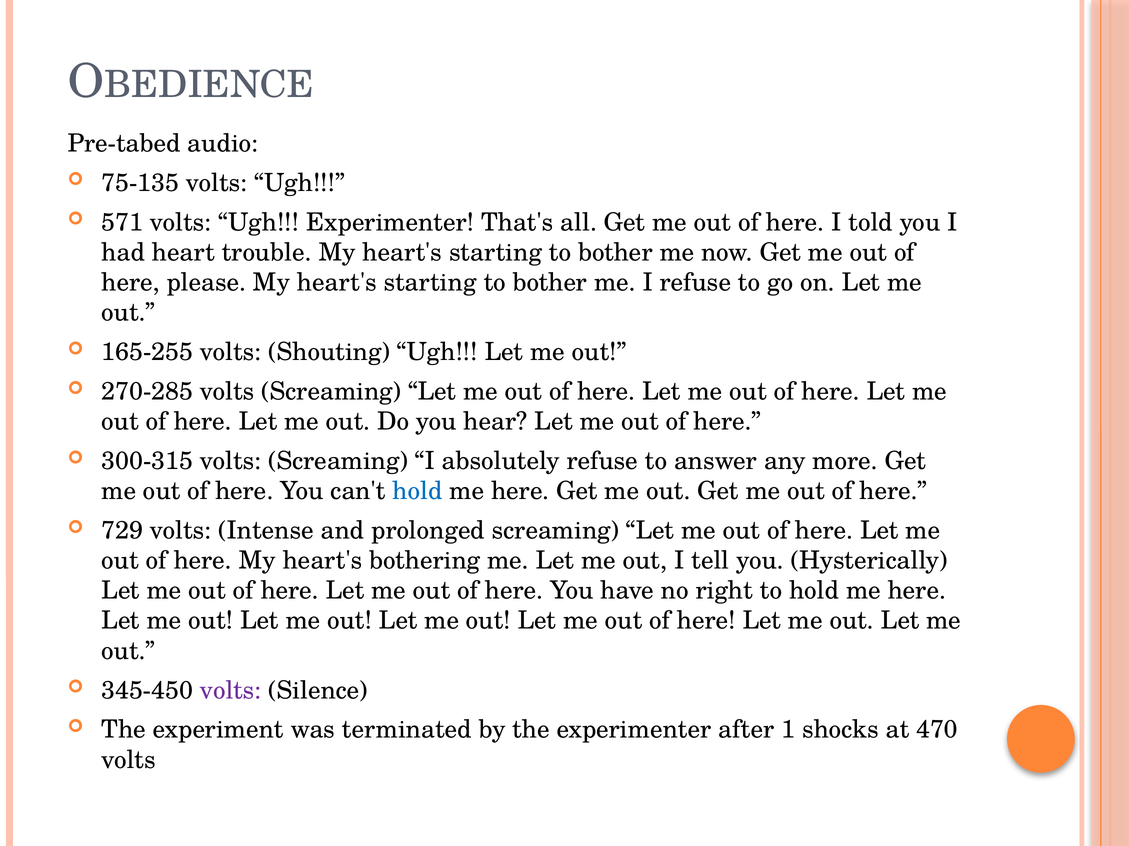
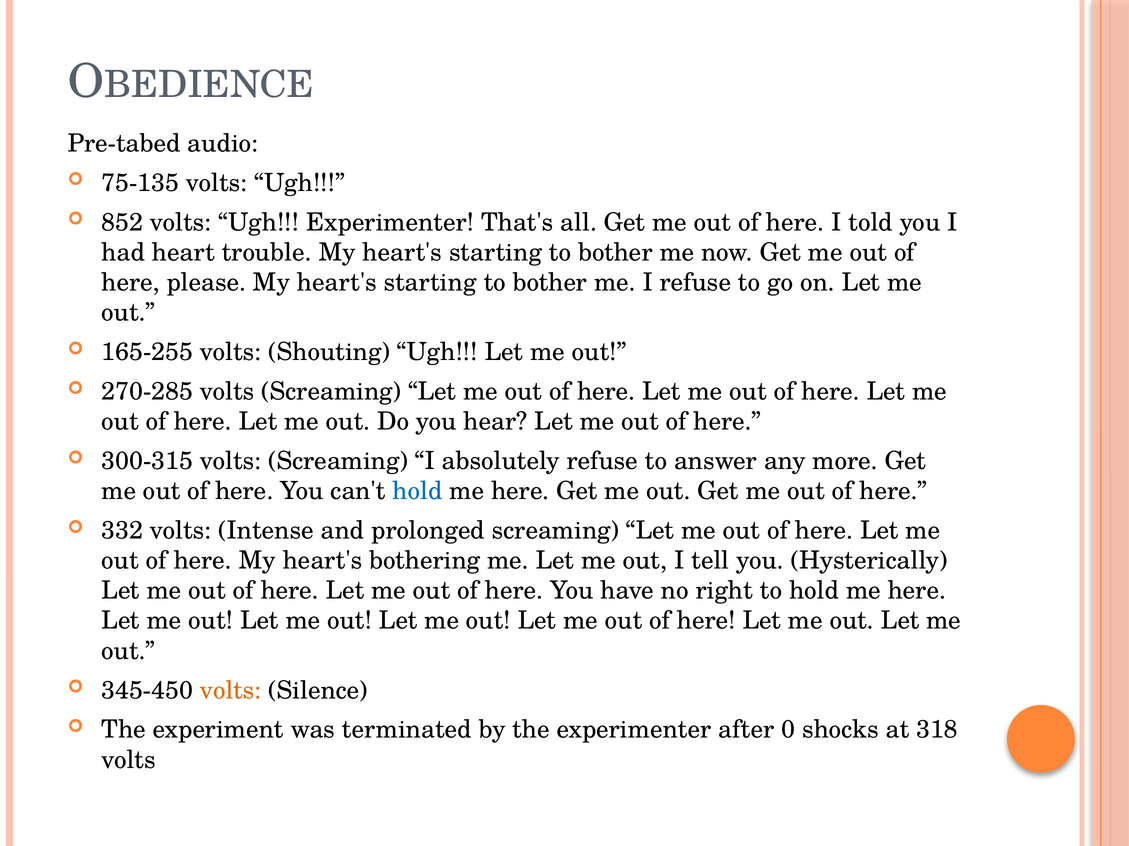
571: 571 -> 852 (122, 222)
729: 729 -> 332 (122, 531)
volts colour: purple -> orange (231, 691)
1: 1 -> 0 (788, 730)
470: 470 -> 318 (937, 730)
